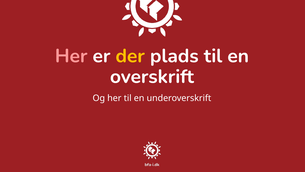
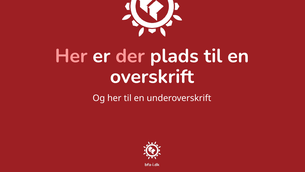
der colour: yellow -> pink (130, 56)
